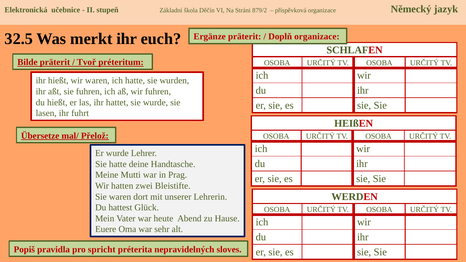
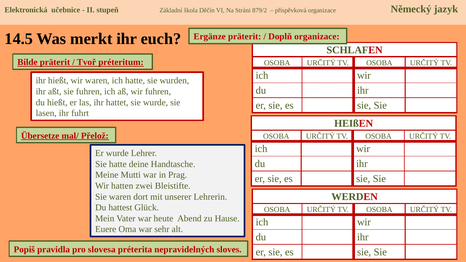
32.5: 32.5 -> 14.5 (19, 39)
spricht: spricht -> slovesa (102, 250)
